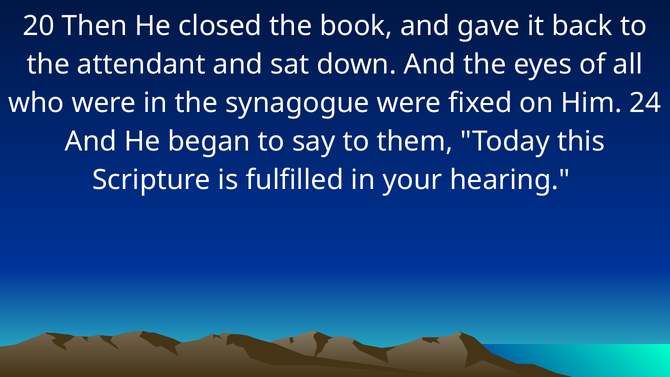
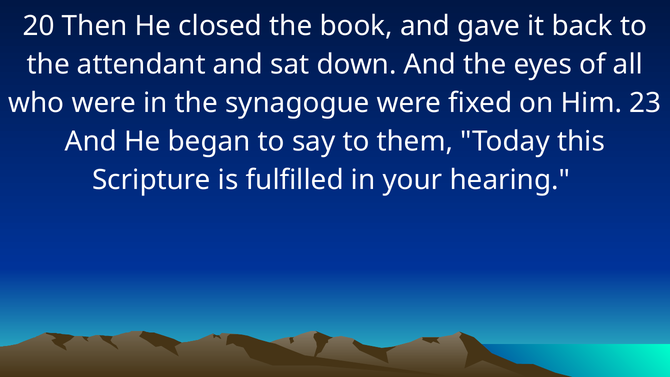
24: 24 -> 23 (645, 103)
